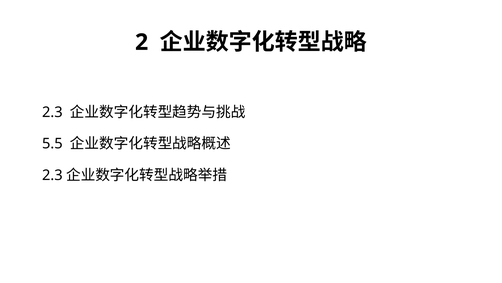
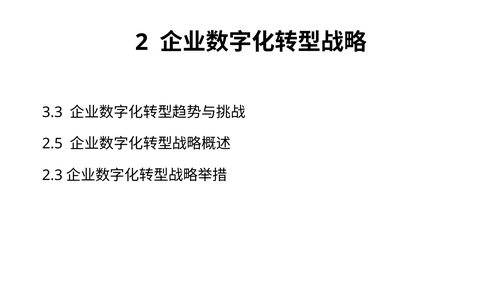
2.3: 2.3 -> 3.3 (52, 112)
5.5: 5.5 -> 2.5 (52, 143)
